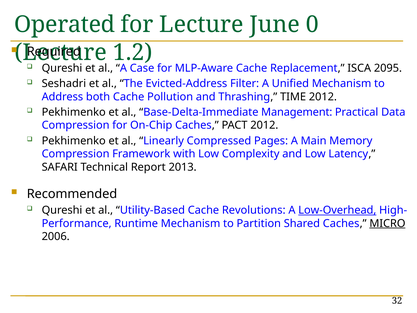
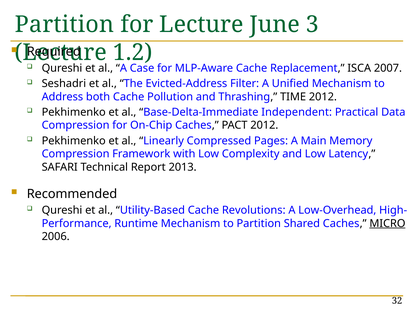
Operated: Operated -> Partition (64, 25)
0: 0 -> 3 (312, 25)
2095: 2095 -> 2007 (388, 68)
Management: Management -> Independent (297, 112)
Low-Overhead underline: present -> none (337, 210)
